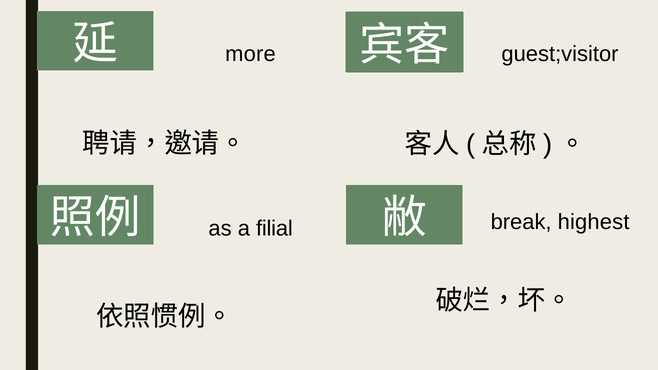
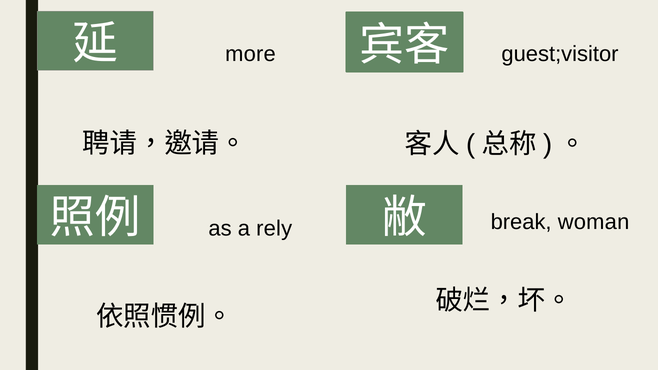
filial: filial -> rely (274, 229)
highest: highest -> woman (594, 222)
